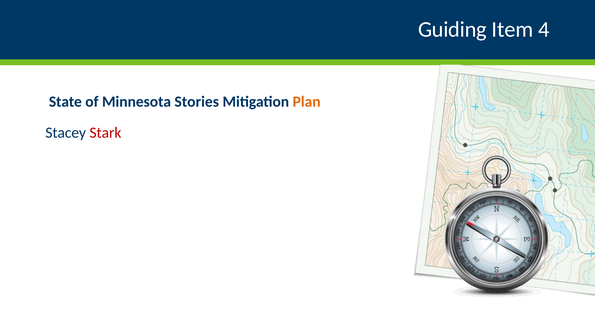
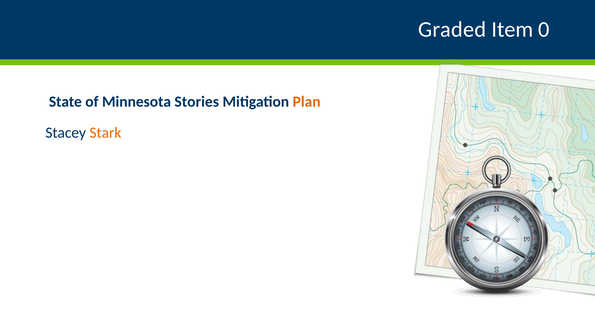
Guiding: Guiding -> Graded (452, 30)
4: 4 -> 0 (544, 30)
Stark colour: red -> orange (105, 133)
